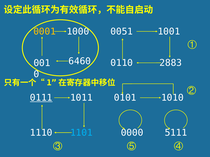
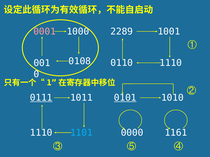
0001 colour: yellow -> pink (45, 32)
0051: 0051 -> 2289 (122, 32)
6460: 6460 -> 0108 (80, 61)
2883: 2883 -> 1110 (171, 63)
0101 underline: none -> present (125, 98)
5111: 5111 -> 1161 (176, 133)
